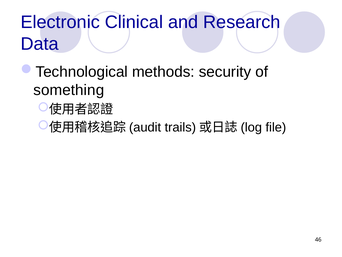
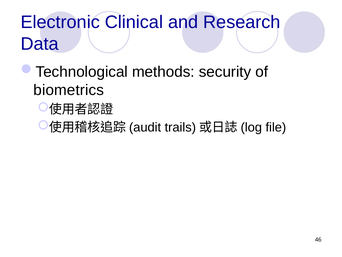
something: something -> biometrics (69, 90)
